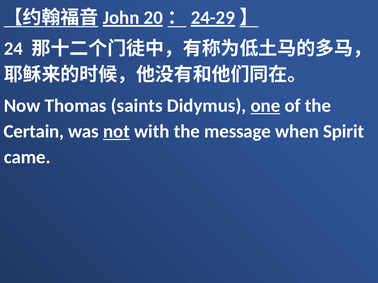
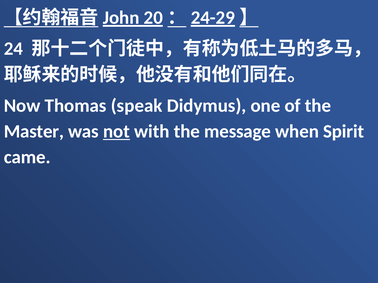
saints: saints -> speak (137, 106)
one underline: present -> none (265, 106)
Certain: Certain -> Master (34, 132)
